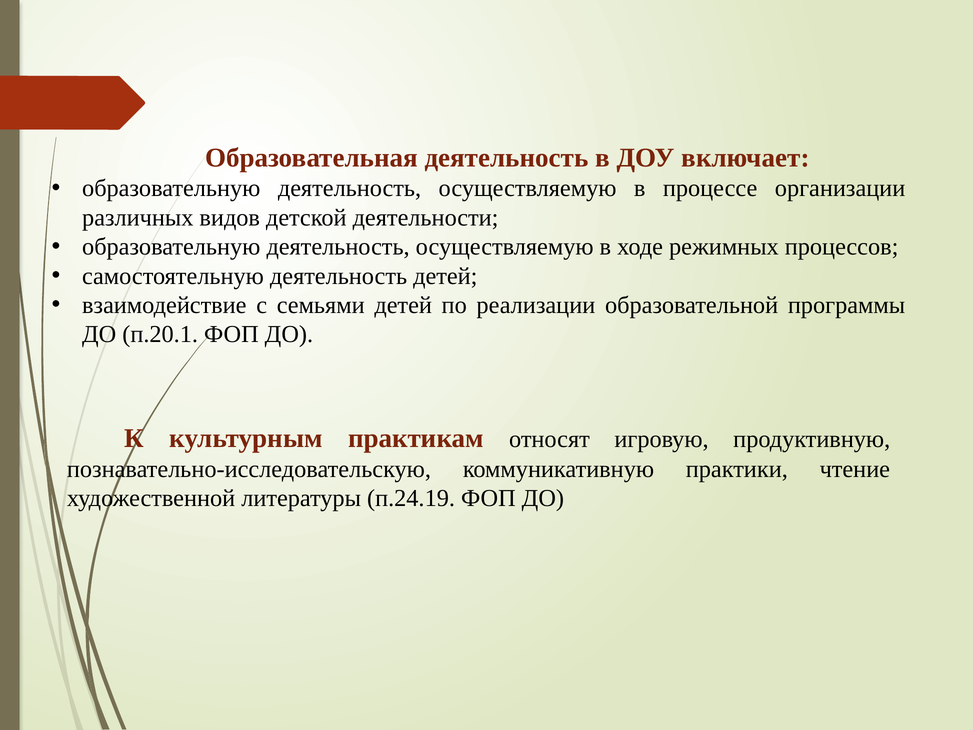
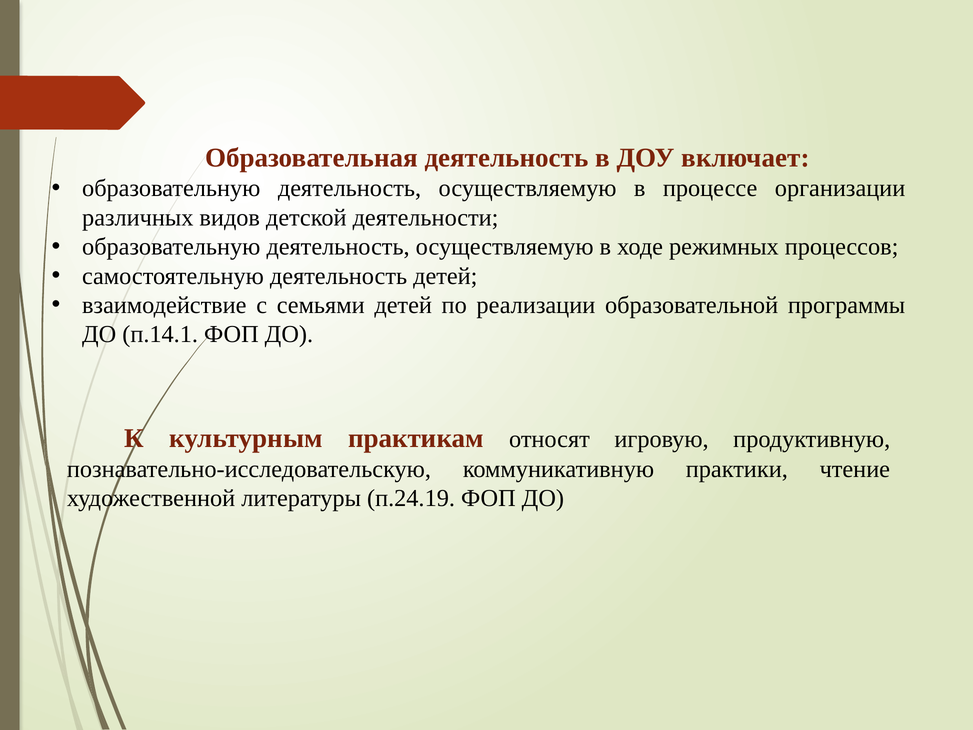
п.20.1: п.20.1 -> п.14.1 (160, 334)
